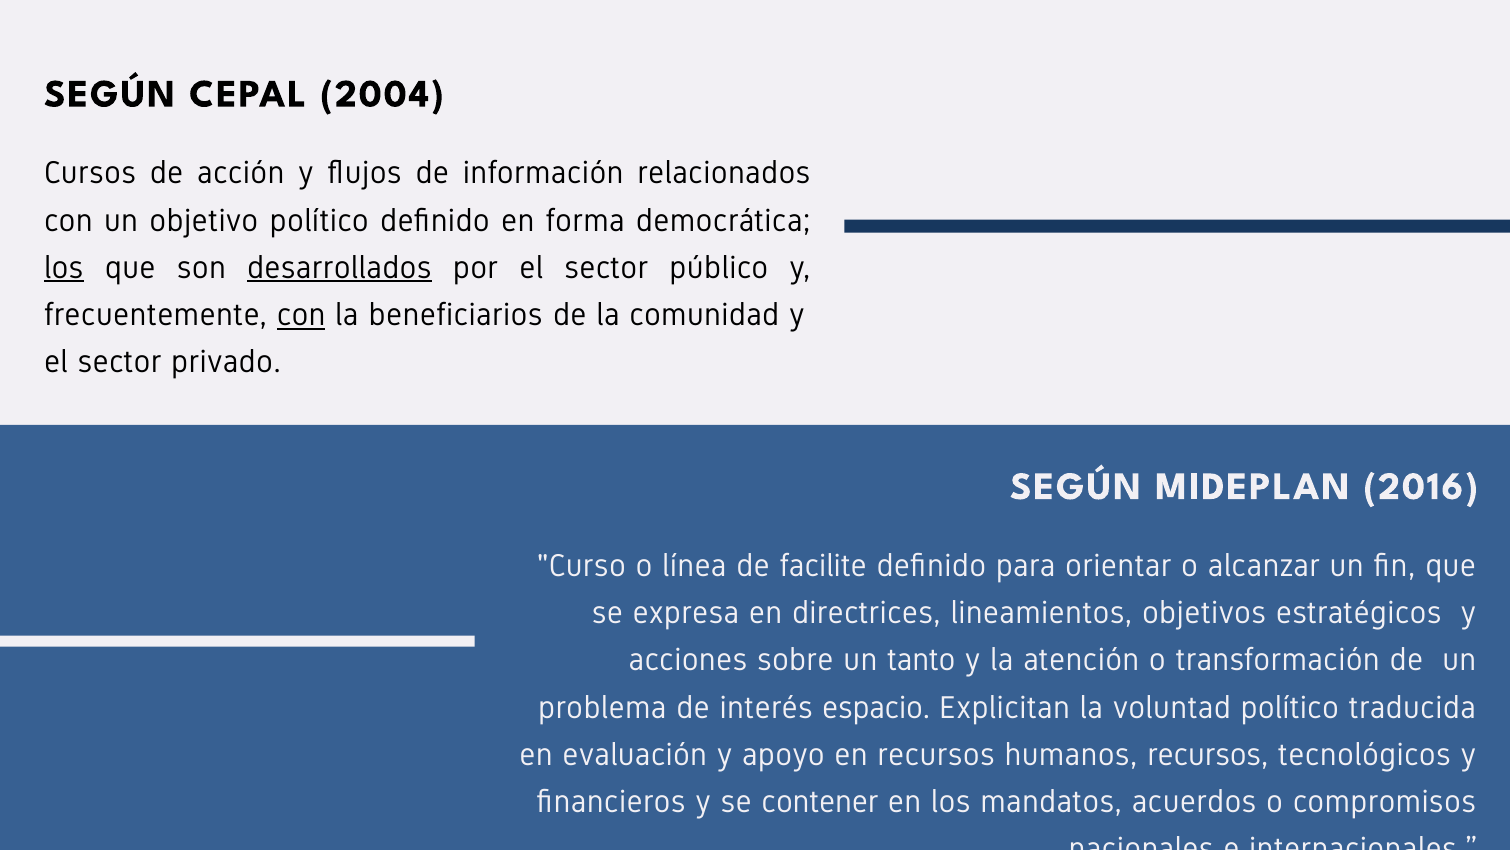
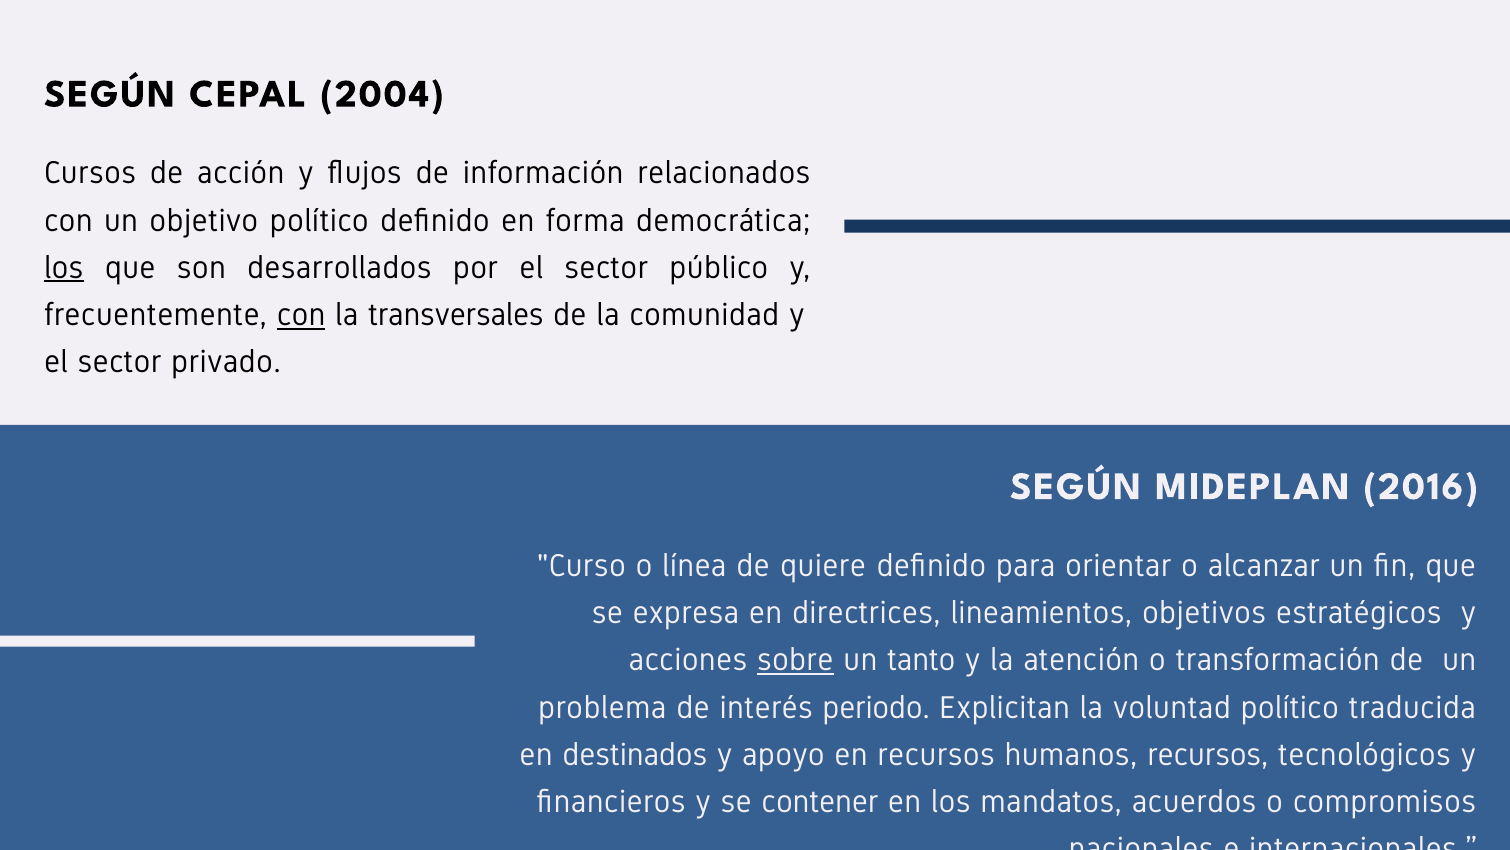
desarrollados underline: present -> none (339, 268)
beneficiarios: beneficiarios -> transversales (456, 315)
facilite: facilite -> quiere (823, 566)
sobre underline: none -> present (795, 660)
espacio: espacio -> periodo (876, 707)
evaluación: evaluación -> destinados (635, 754)
